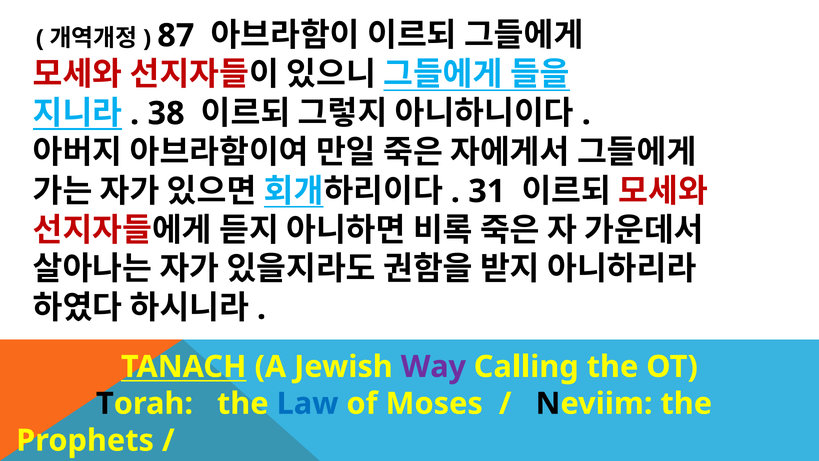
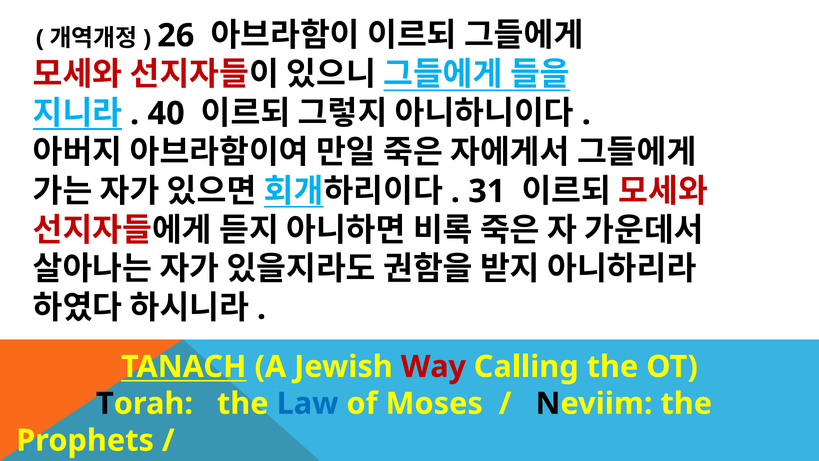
87: 87 -> 26 (176, 36)
38: 38 -> 40 (166, 113)
Way colour: purple -> red (433, 367)
